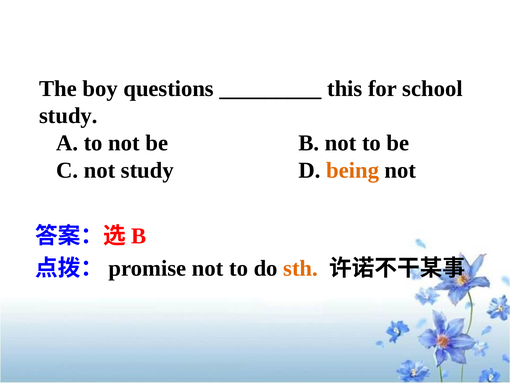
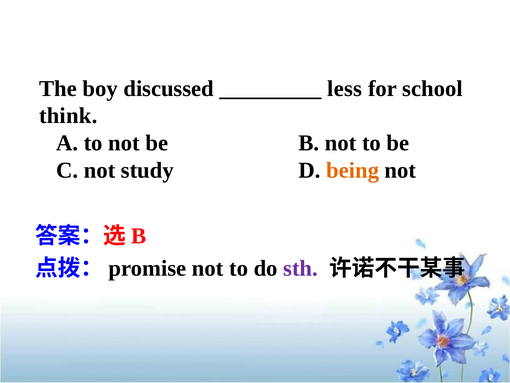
questions: questions -> discussed (169, 88)
this: this -> less (345, 88)
study: study -> think (68, 116)
sth colour: orange -> purple (301, 268)
